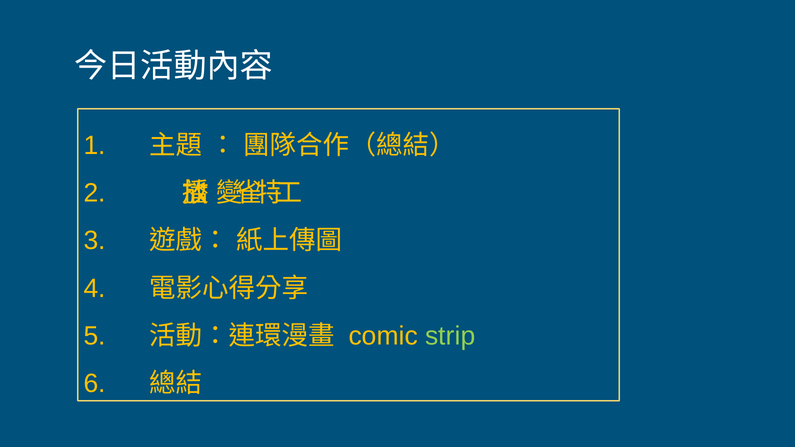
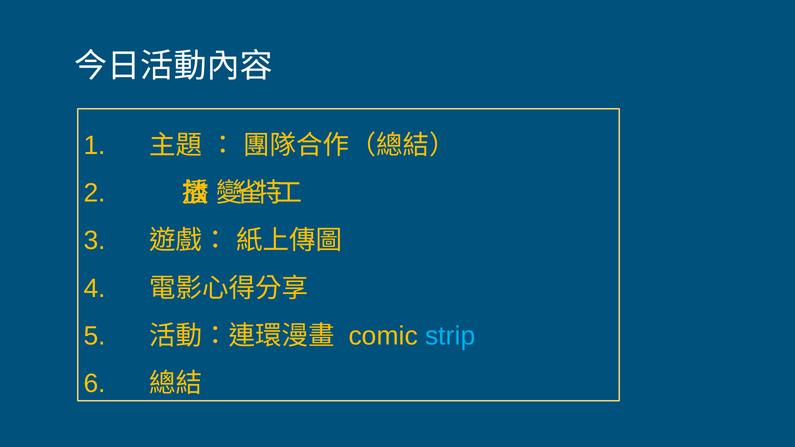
strip colour: light green -> light blue (450, 336)
